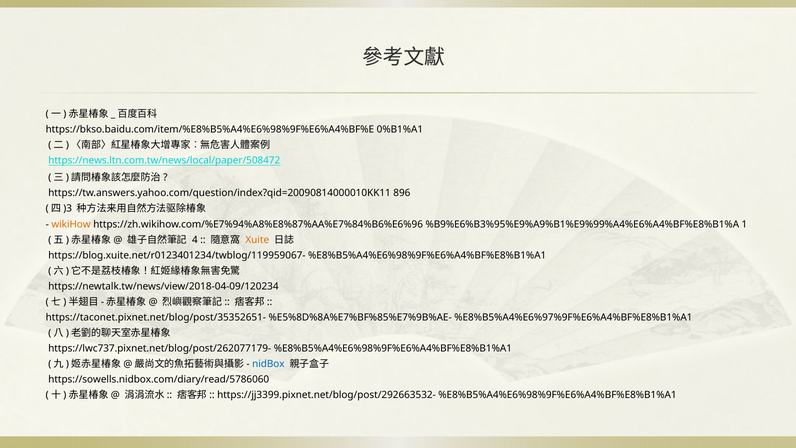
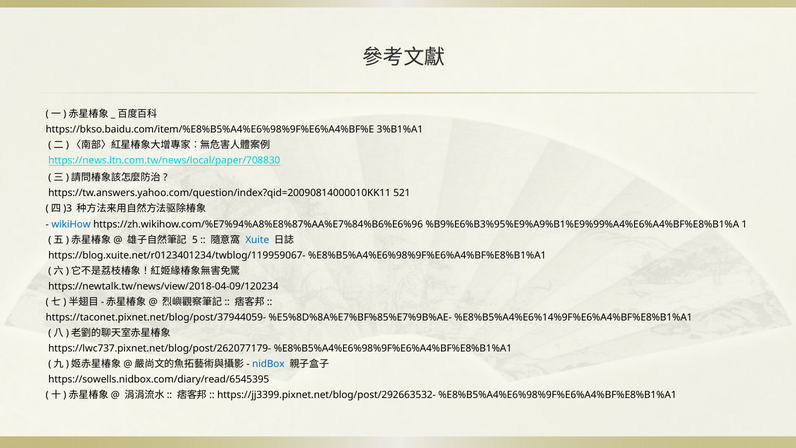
0%B1%A1: 0%B1%A1 -> 3%B1%A1 (400, 130)
https://news.ltn.com.tw/news/local/paper/508472: https://news.ltn.com.tw/news/local/paper/508472 -> https://news.ltn.com.tw/news/local/paper/708830 (164, 161)
896: 896 -> 521 (402, 193)
wikiHow colour: orange -> blue (71, 224)
4: 4 -> 5 (195, 240)
Xuite colour: orange -> blue (257, 240)
https://taconet.pixnet.net/blog/post/35352651-: https://taconet.pixnet.net/blog/post/35352651- -> https://taconet.pixnet.net/blog/post/37944059- (156, 317)
%E8%B5%A4%E6%97%9F%E6%A4%BF%E8%B1%A1: %E8%B5%A4%E6%97%9F%E6%A4%BF%E8%B1%A1 -> %E8%B5%A4%E6%14%9F%E6%A4%BF%E8%B1%A1 (573, 317)
https://sowells.nidbox.com/diary/read/5786060: https://sowells.nidbox.com/diary/read/5786060 -> https://sowells.nidbox.com/diary/read/6545395 (159, 379)
